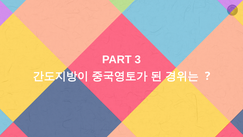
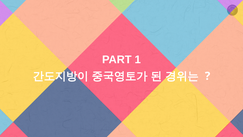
3: 3 -> 1 (138, 59)
